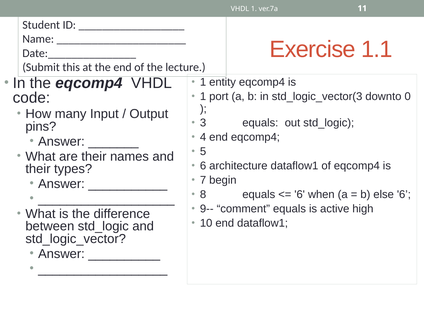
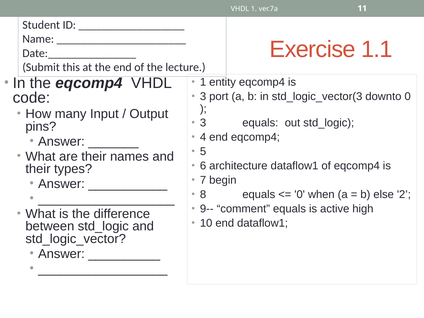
1: 1 -> 3 (203, 97)
6: 6 -> 0 (300, 194)
else 6: 6 -> 2 (404, 194)
